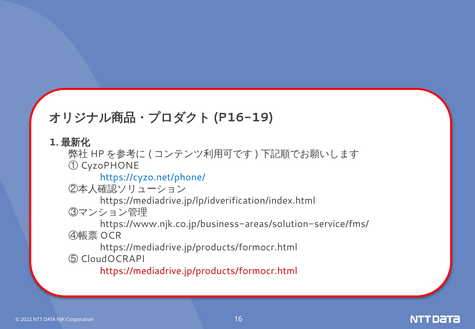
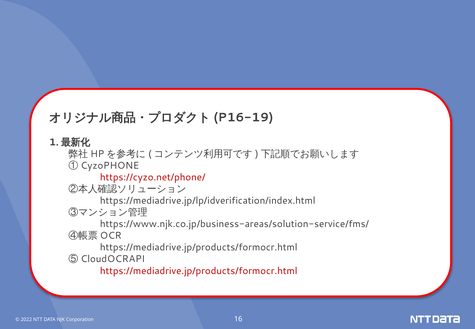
https://cyzo.net/phone/ colour: blue -> red (153, 177)
